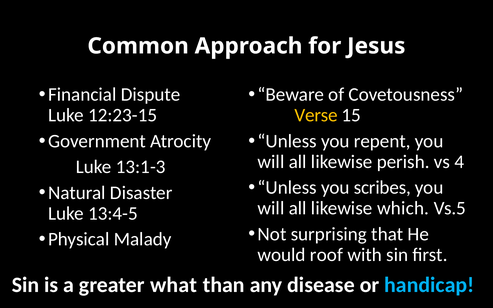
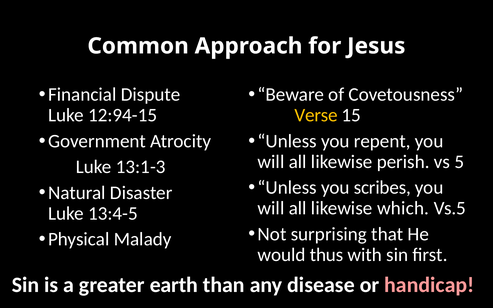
12:23-15: 12:23-15 -> 12:94-15 (123, 115)
4: 4 -> 5 (459, 162)
roof: roof -> thus (327, 255)
what: what -> earth (174, 285)
handicap colour: light blue -> pink (429, 285)
